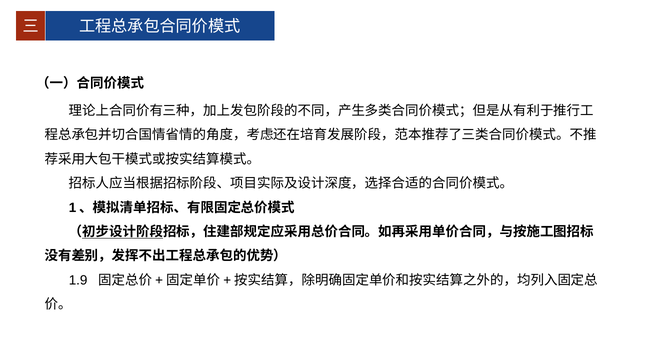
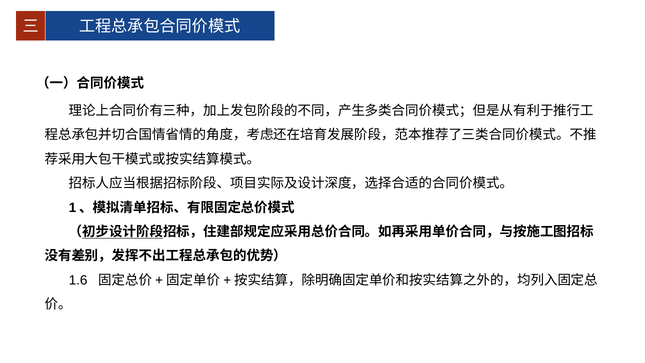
1.9: 1.9 -> 1.6 (78, 280)
